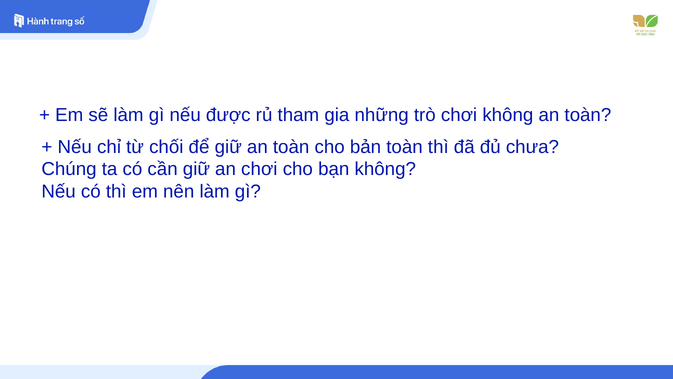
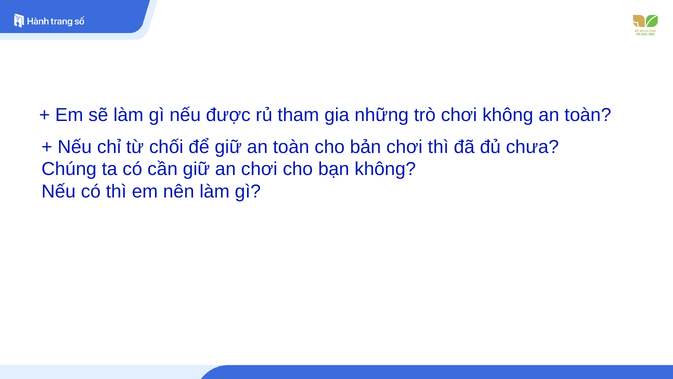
bản toàn: toàn -> chơi (404, 147)
